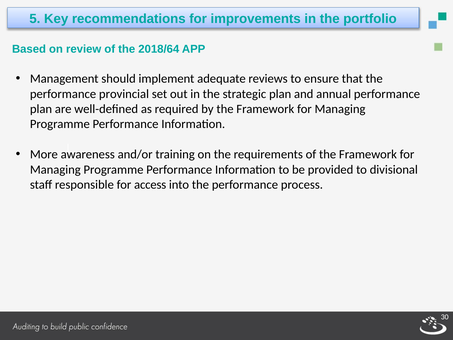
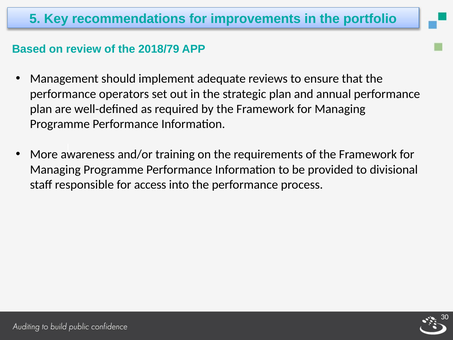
2018/64: 2018/64 -> 2018/79 (159, 49)
provincial: provincial -> operators (124, 94)
